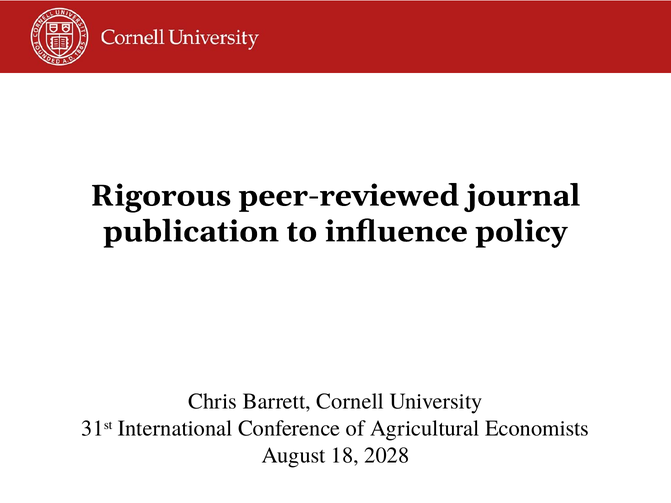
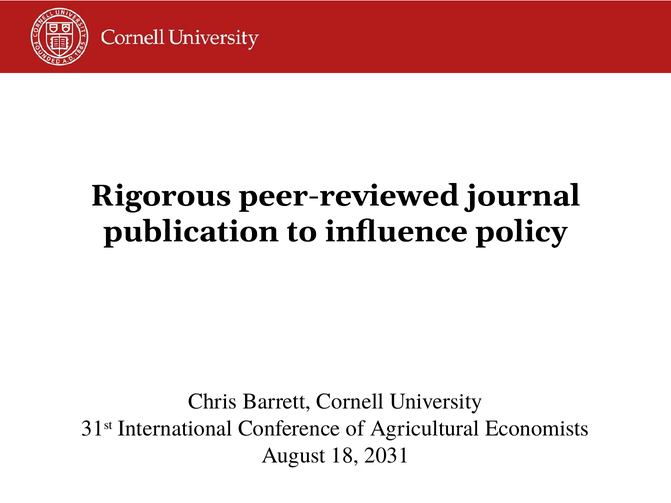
2028: 2028 -> 2031 (387, 455)
